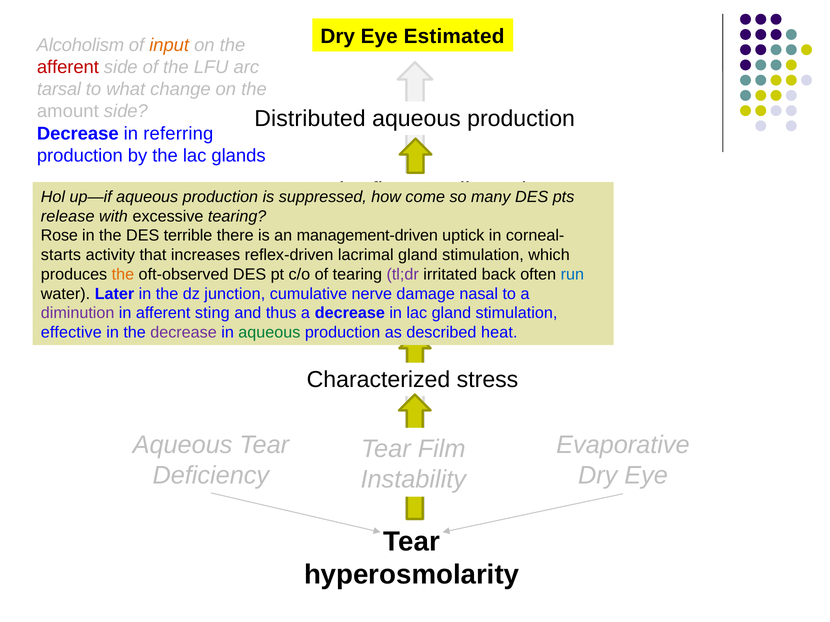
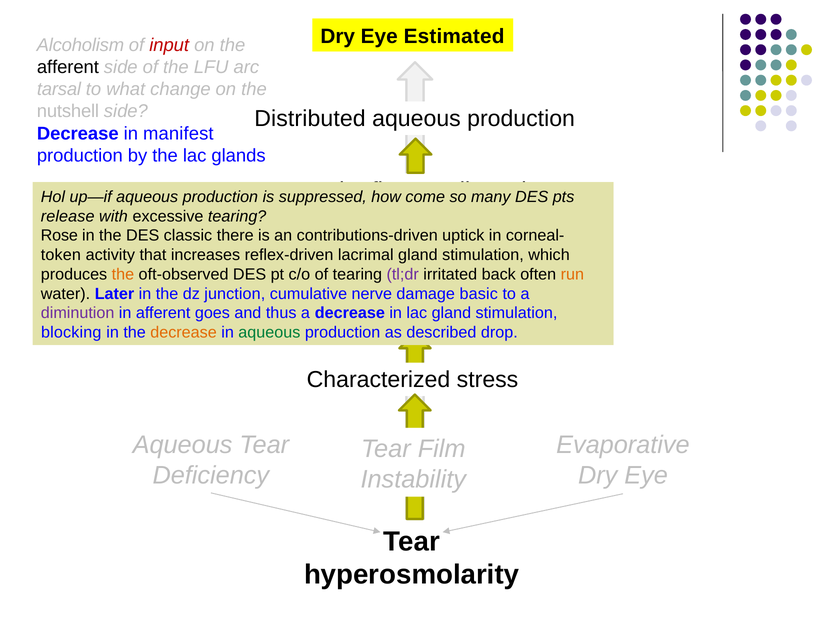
input colour: orange -> red (169, 45)
afferent colour: red -> black (68, 67)
amount: amount -> nutshell (68, 111)
referring: referring -> manifest (178, 134)
terrible: terrible -> classic (188, 236)
management-driven: management-driven -> contributions-driven (367, 236)
starts: starts -> token (61, 255)
run colour: blue -> orange (572, 275)
nasal: nasal -> basic (479, 294)
sting: sting -> goes (212, 313)
effective: effective -> blocking (71, 333)
decrease colour: purple -> orange (184, 333)
heat: heat -> drop (499, 333)
